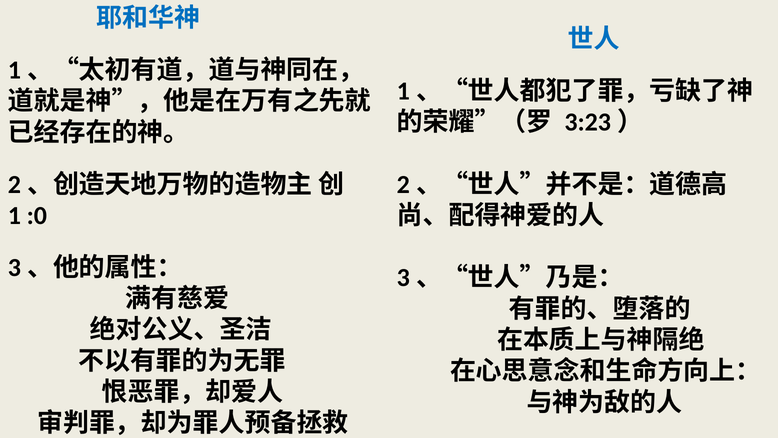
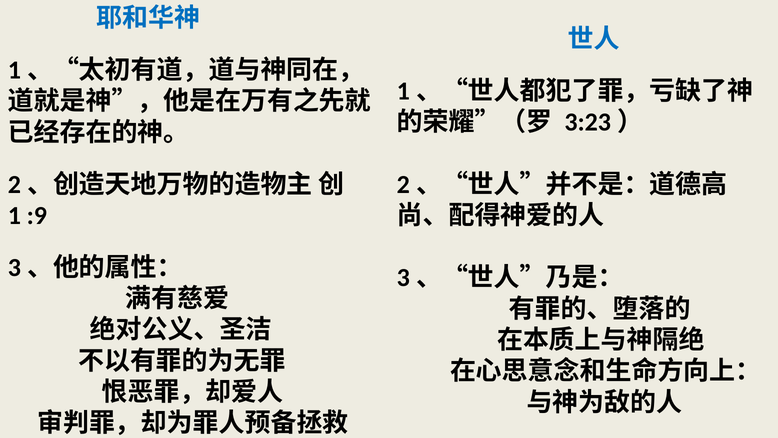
:0: :0 -> :9 (37, 215)
